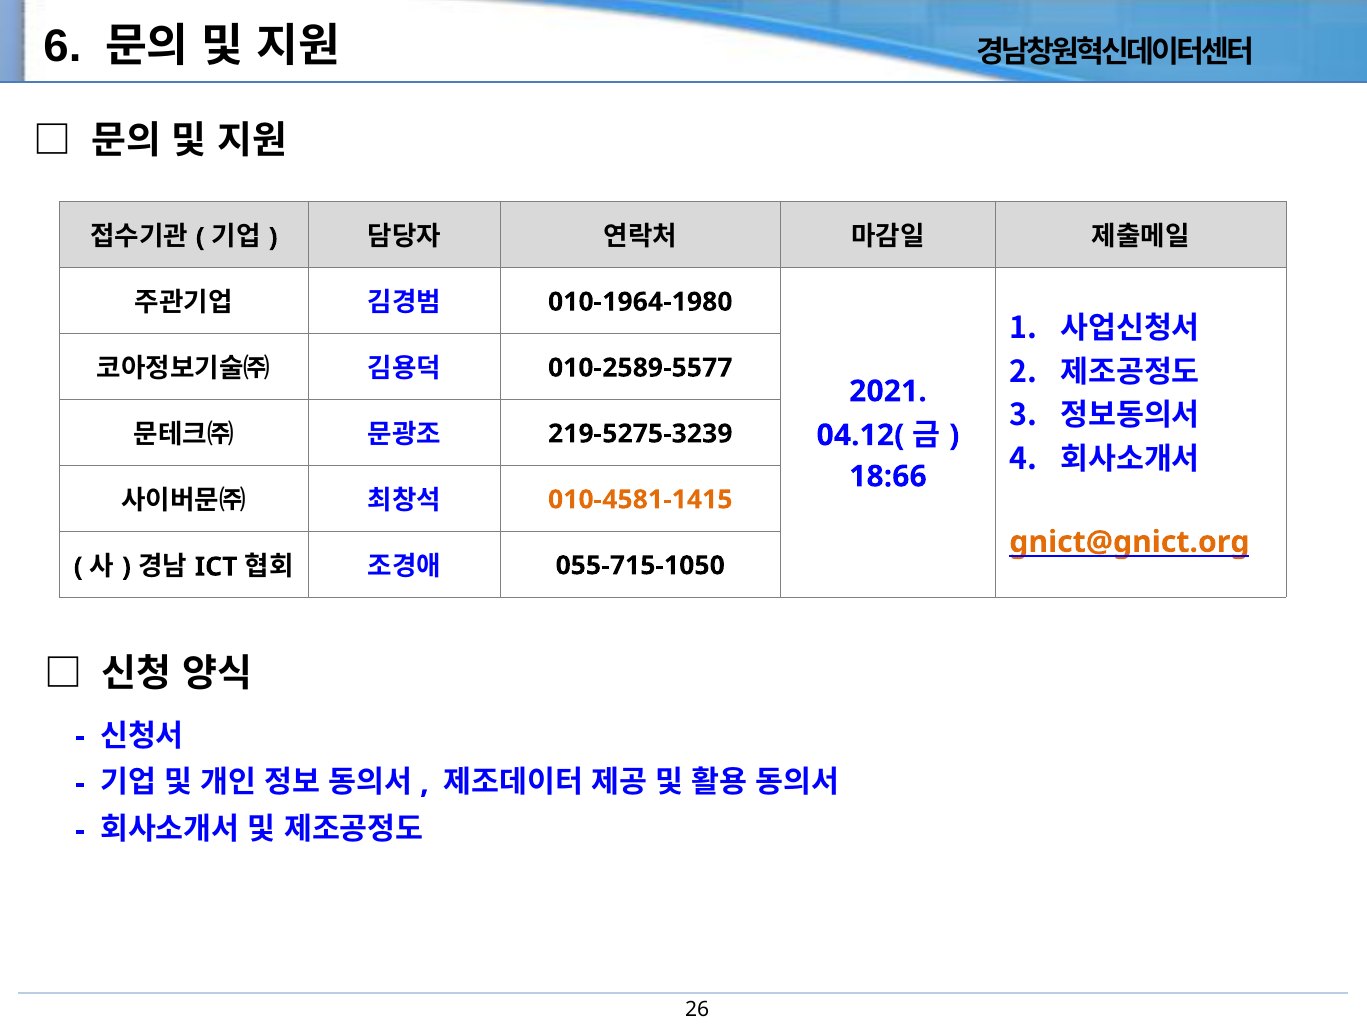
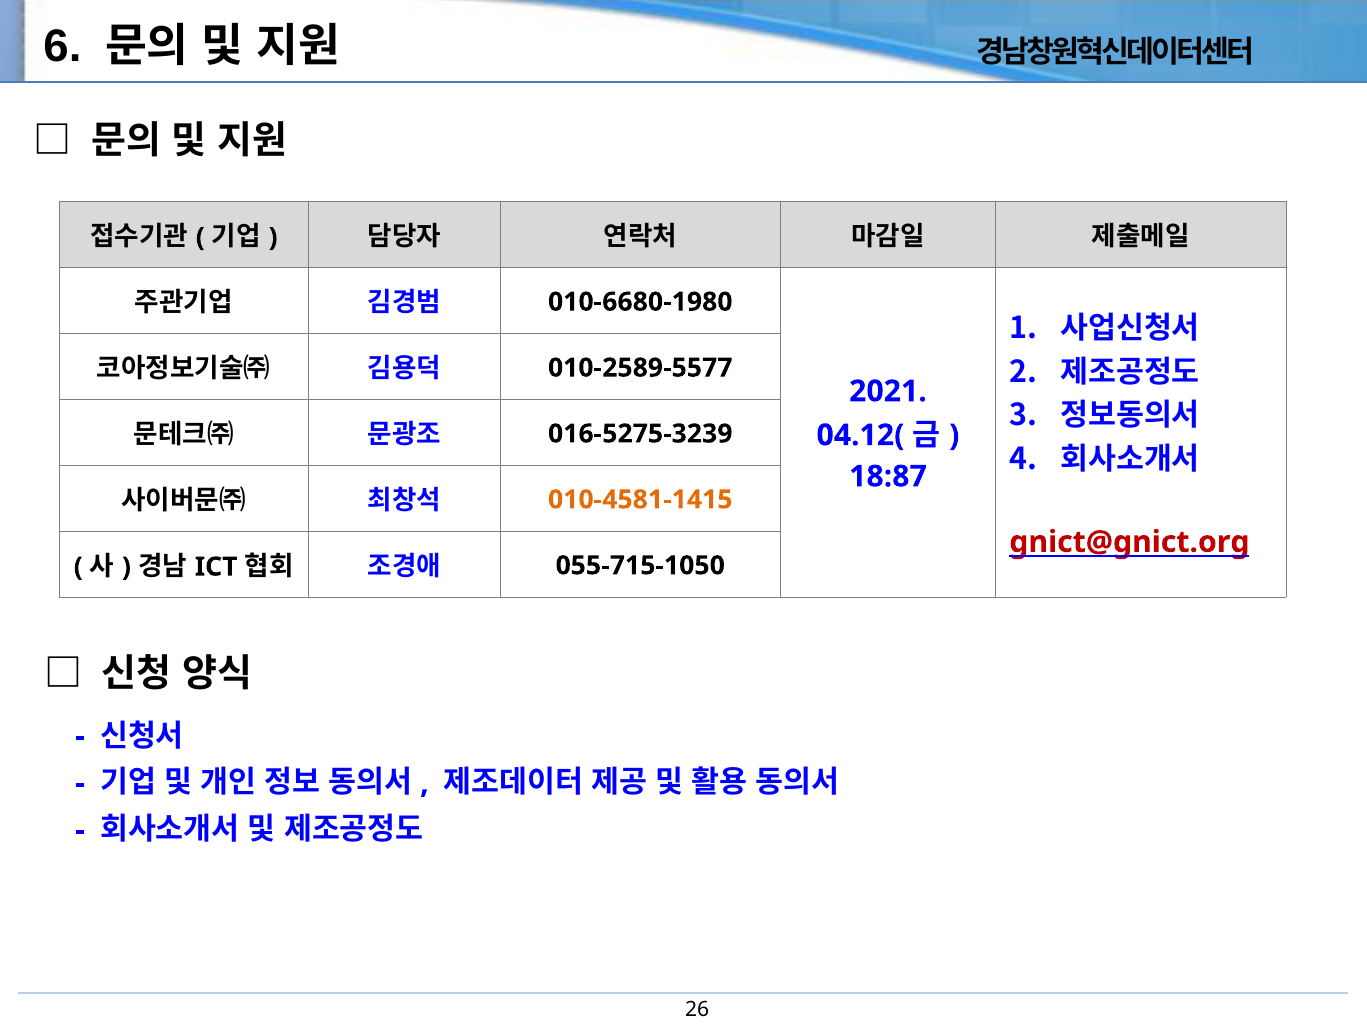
010-1964-1980: 010-1964-1980 -> 010-6680-1980 (640, 302)
219-5275-3239: 219-5275-3239 -> 016-5275-3239 (640, 434)
18:66: 18:66 -> 18:87 (888, 477)
gnict@gnict.org colour: orange -> red (1129, 542)
